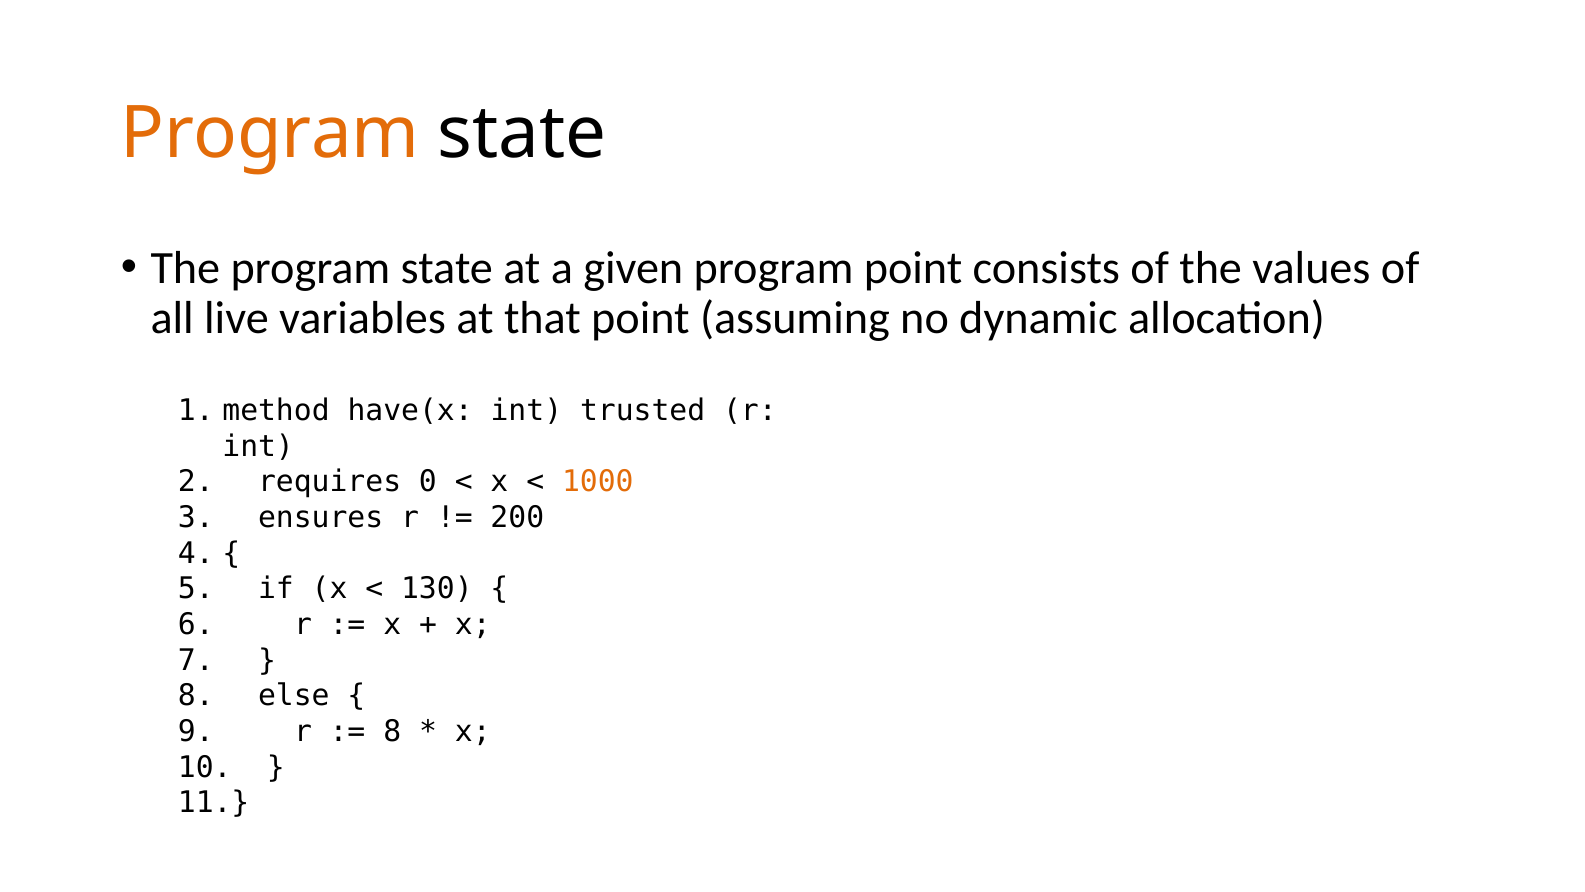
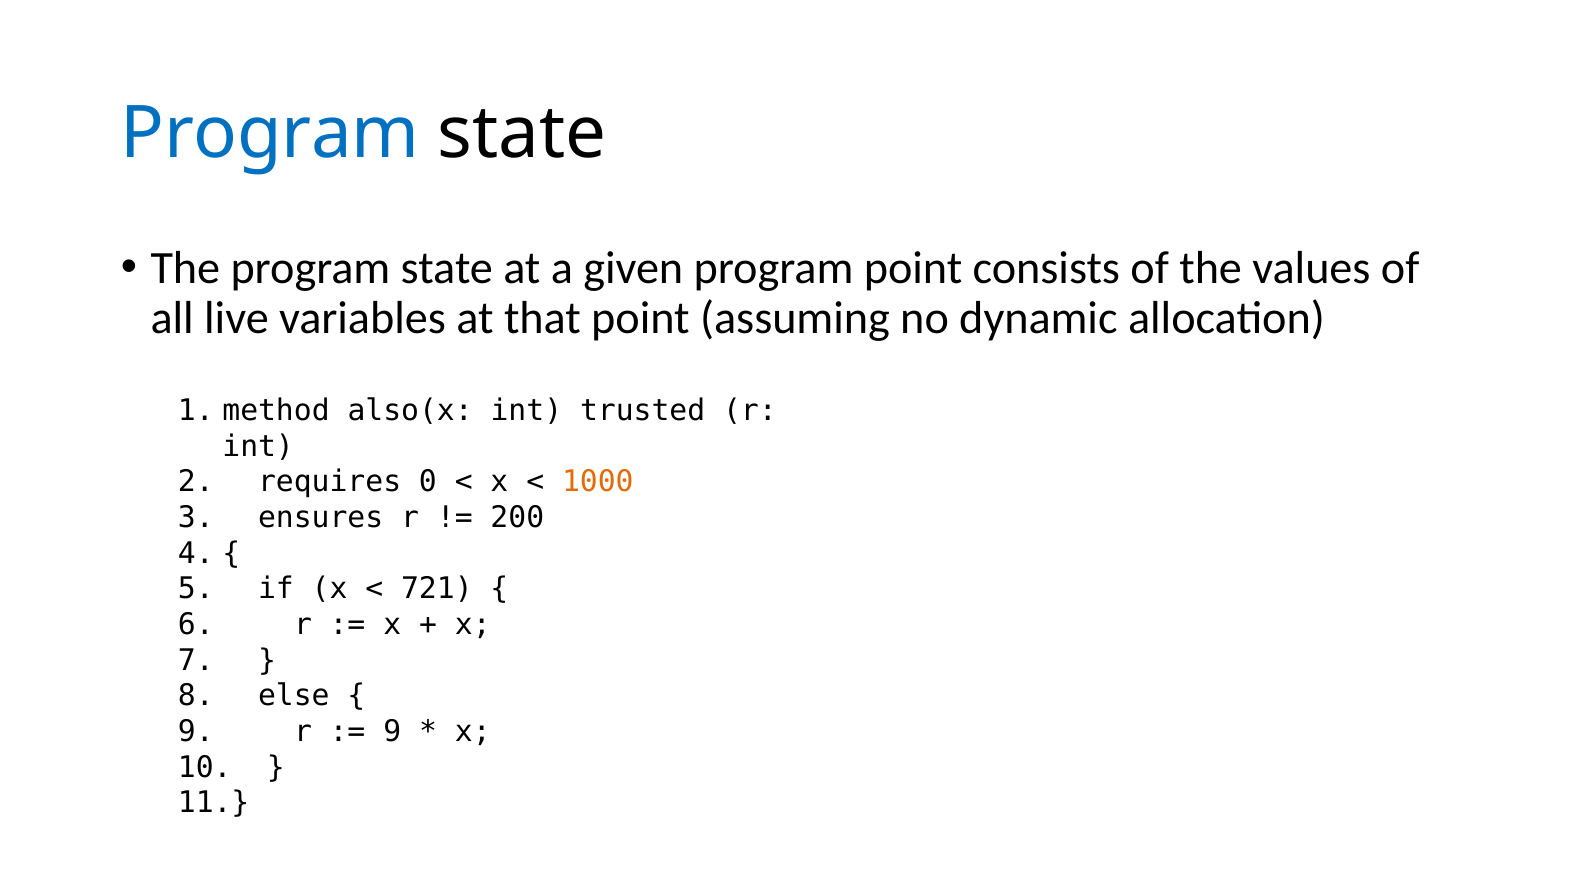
Program colour: orange -> blue (270, 133)
have(x: have(x -> also(x (410, 410)
130: 130 -> 721 (437, 589)
8: 8 -> 9 (392, 731)
